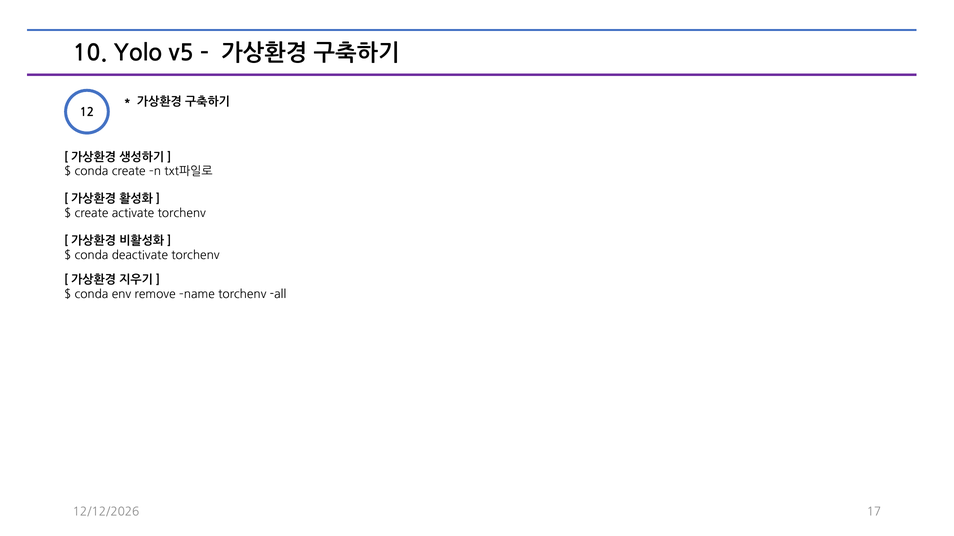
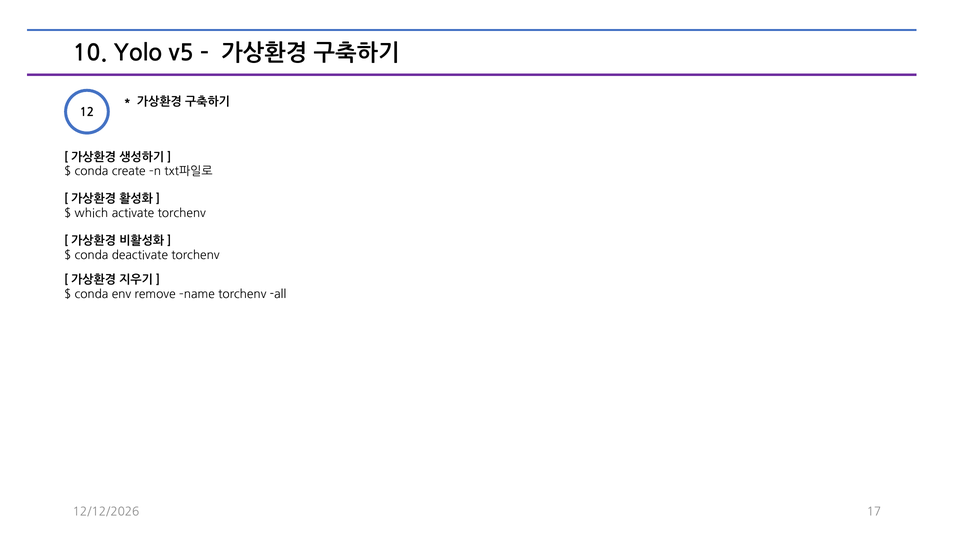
create: create -> which (91, 214)
